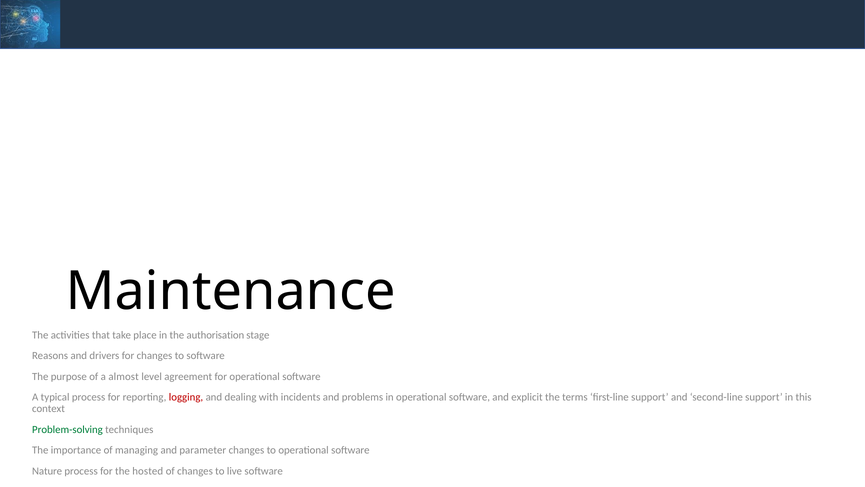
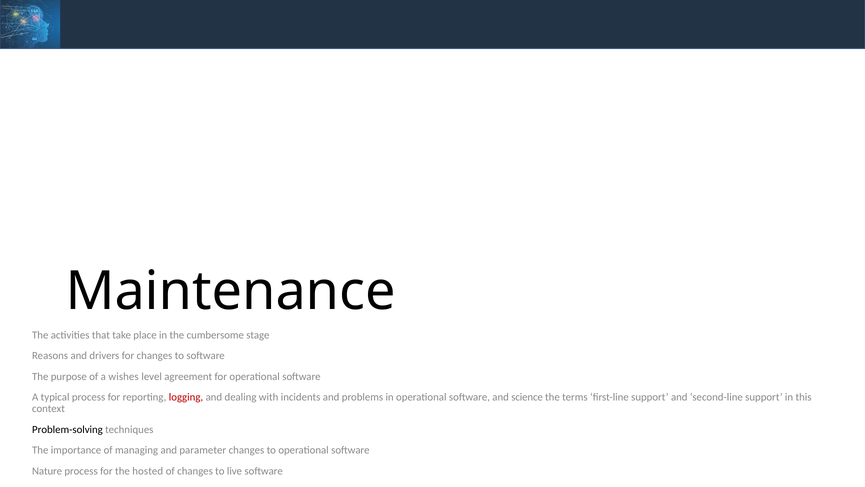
authorisation: authorisation -> cumbersome (215, 335)
almost: almost -> wishes (124, 376)
explicit: explicit -> science (527, 397)
Problem-solving colour: green -> black (67, 429)
